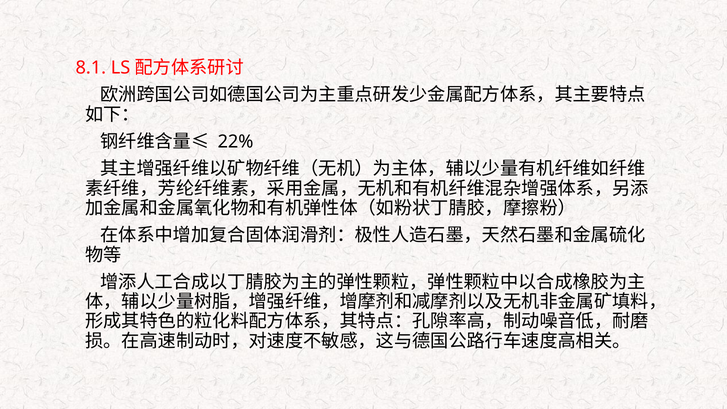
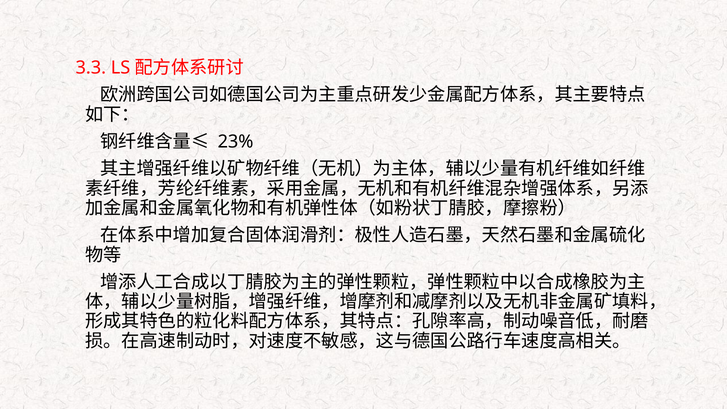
8.1: 8.1 -> 3.3 (91, 68)
22%: 22% -> 23% (236, 142)
